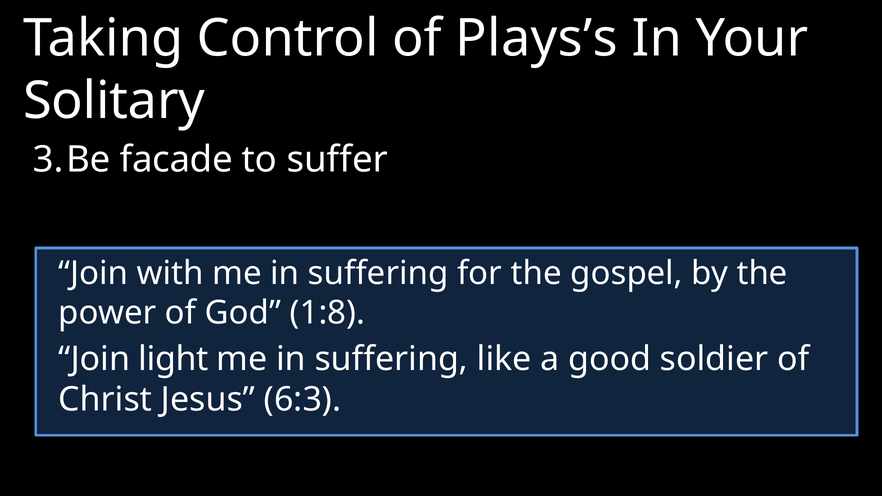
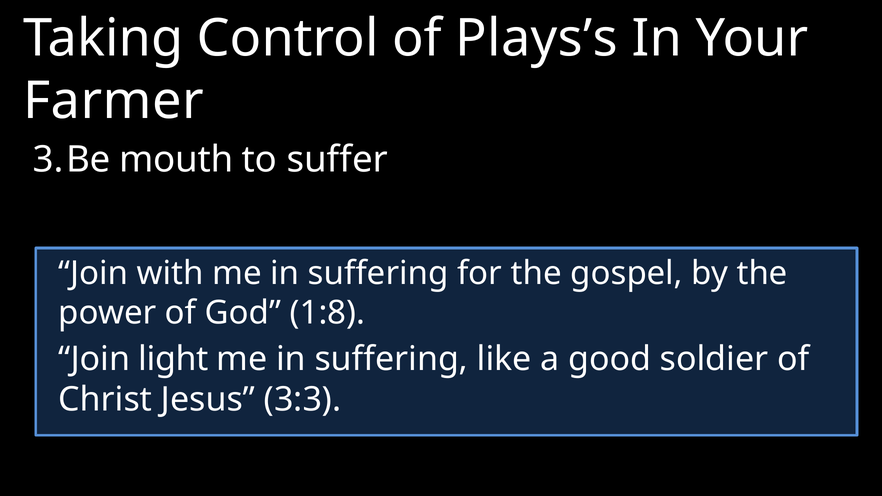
Solitary: Solitary -> Farmer (114, 101)
facade: facade -> mouth (176, 160)
6:3: 6:3 -> 3:3 (303, 400)
